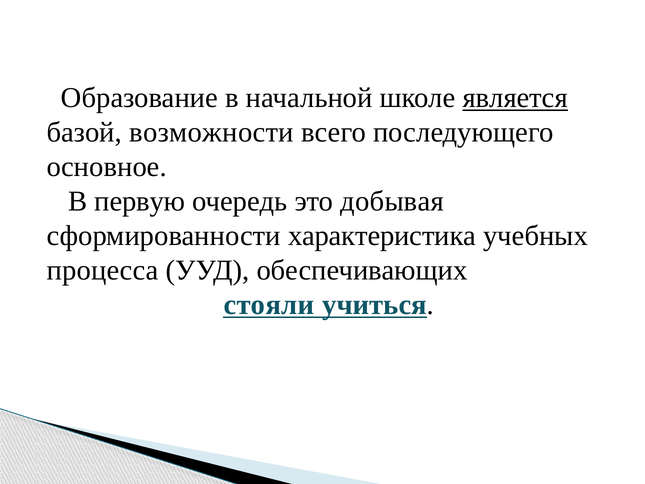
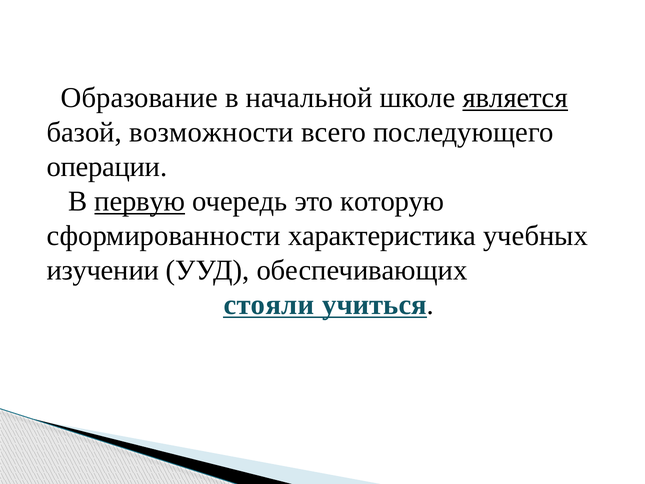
основное: основное -> операции (107, 167)
первую underline: none -> present (140, 201)
добывая: добывая -> которую (392, 201)
процесса: процесса -> изучении (103, 270)
